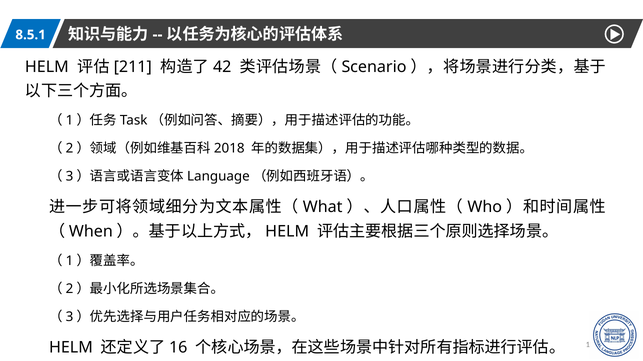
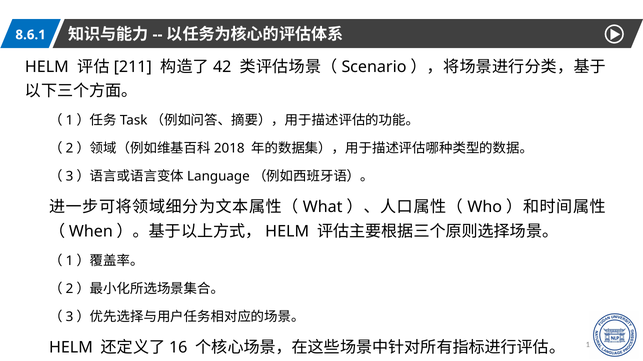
8.5.1: 8.5.1 -> 8.6.1 (31, 35)
